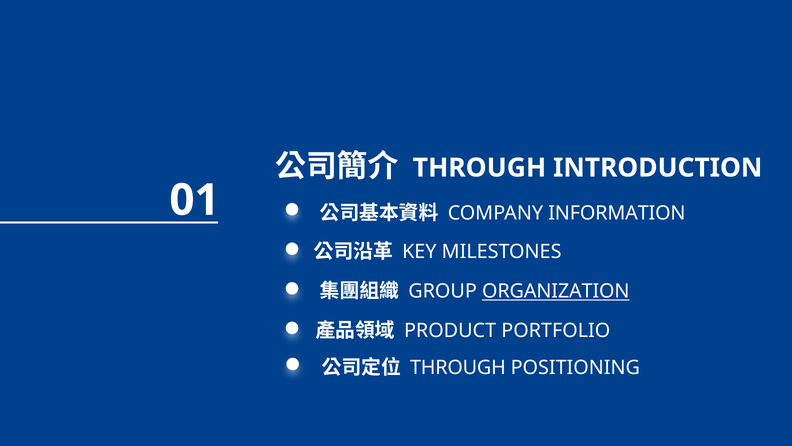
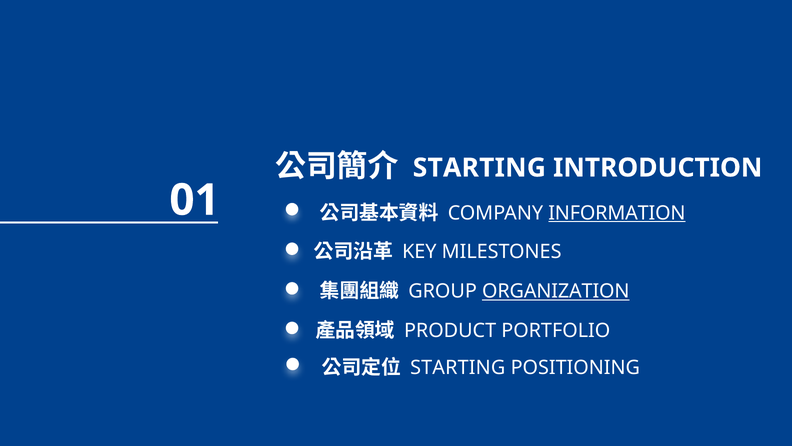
THROUGH: THROUGH -> STARTING (479, 168)
INFORMATION underline: none -> present (617, 213)
THROUGH: THROUGH -> STARTING (458, 367)
